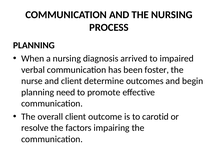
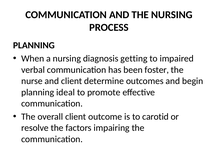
arrived: arrived -> getting (134, 59)
need: need -> ideal (66, 93)
